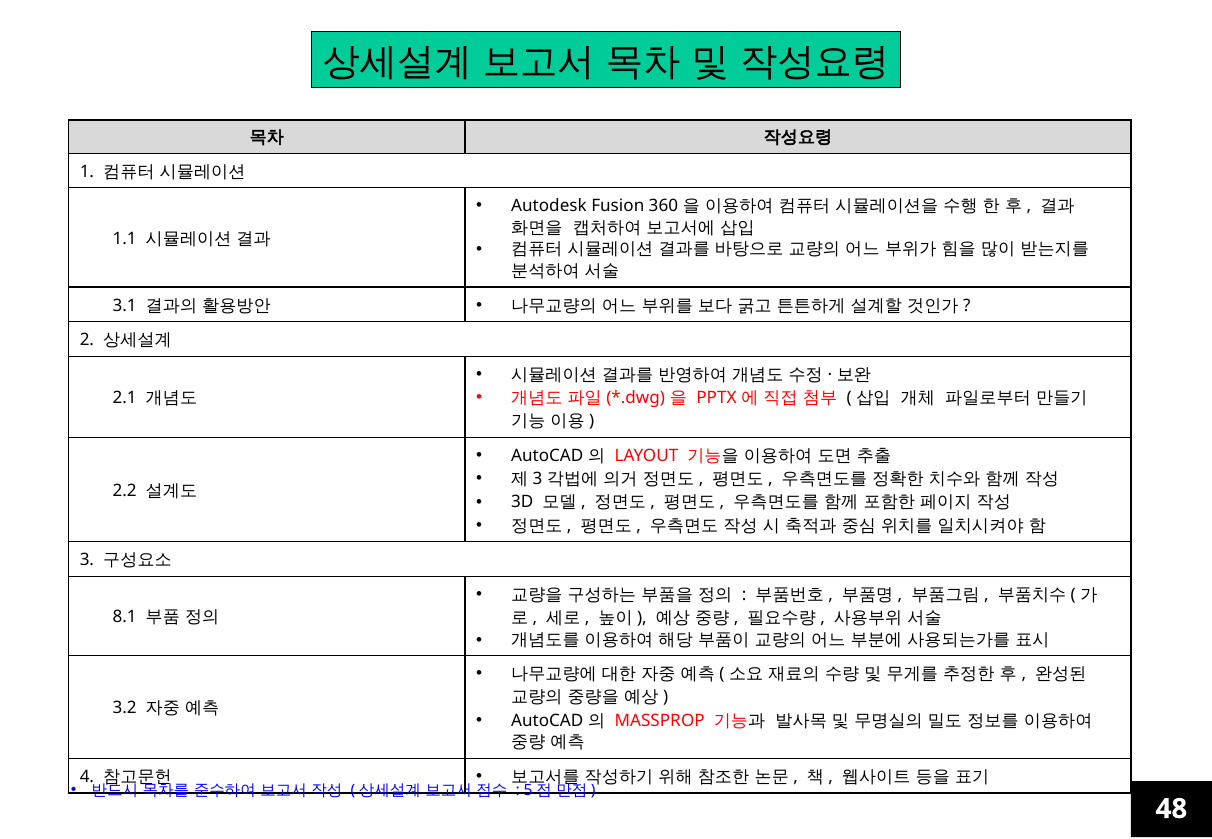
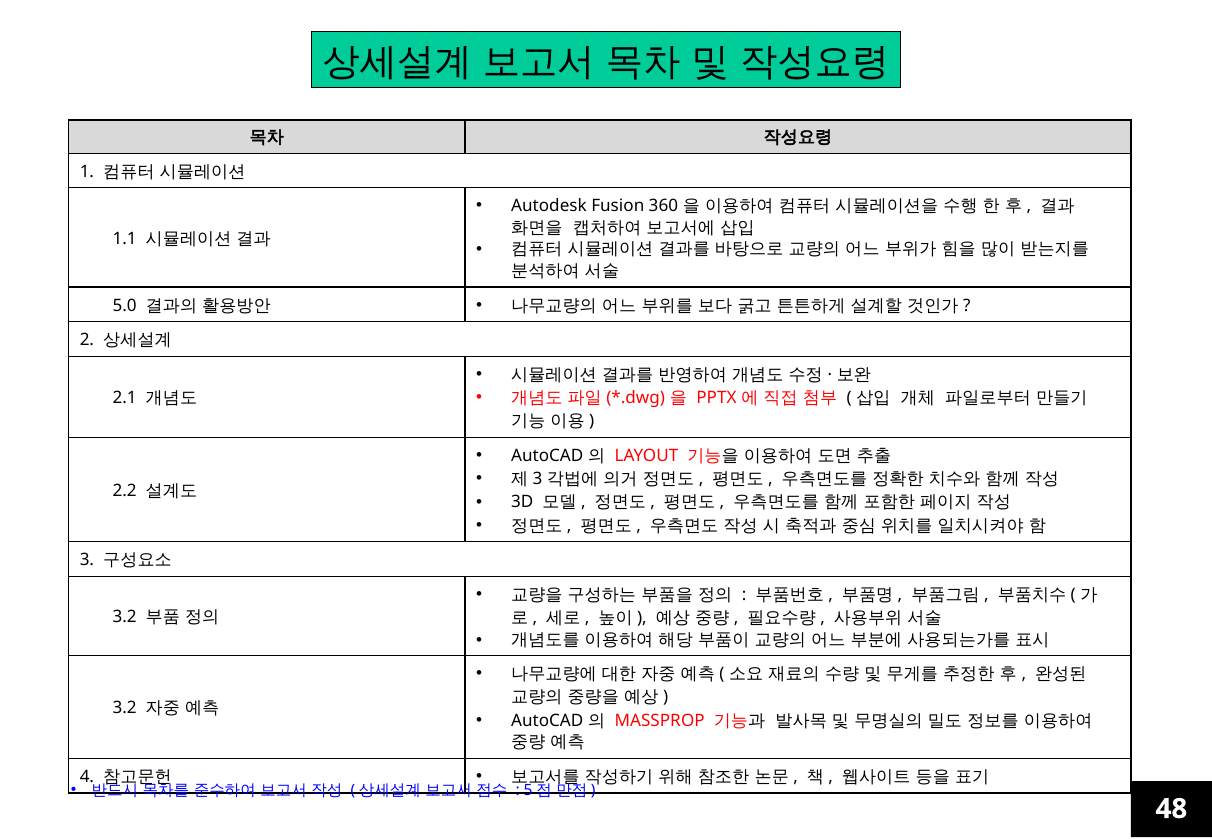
3.1: 3.1 -> 5.0 (125, 305)
8.1: 8.1 -> 3.2 (125, 617)
